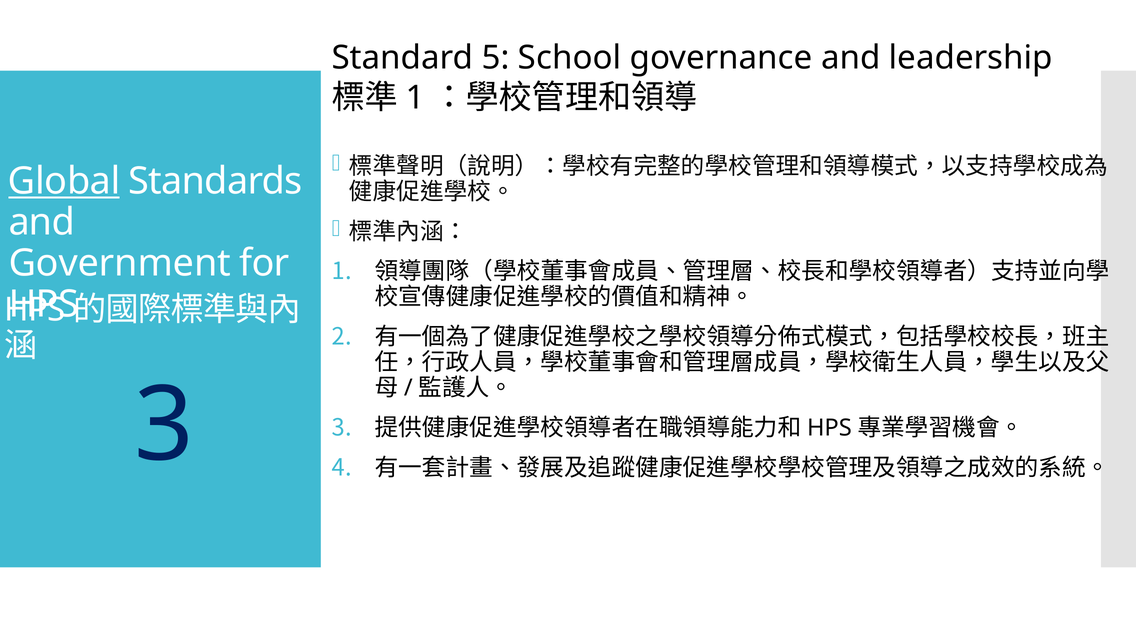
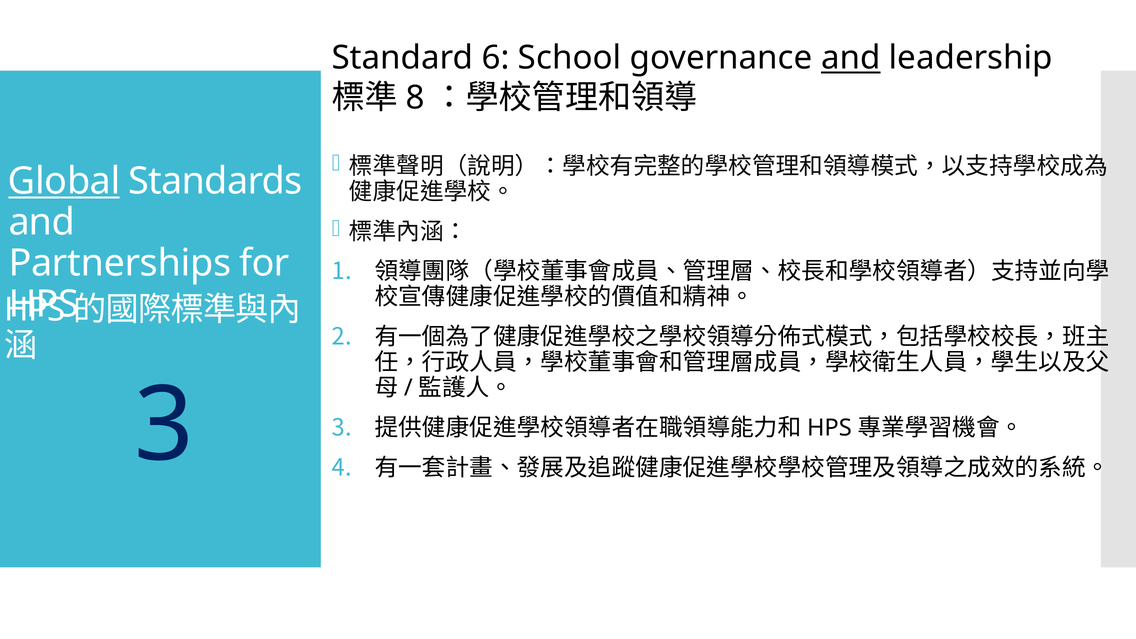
5: 5 -> 6 (496, 58)
and underline: none -> present (851, 58)
1: 1 -> 8 (415, 98)
Government: Government -> Partnerships (120, 263)
